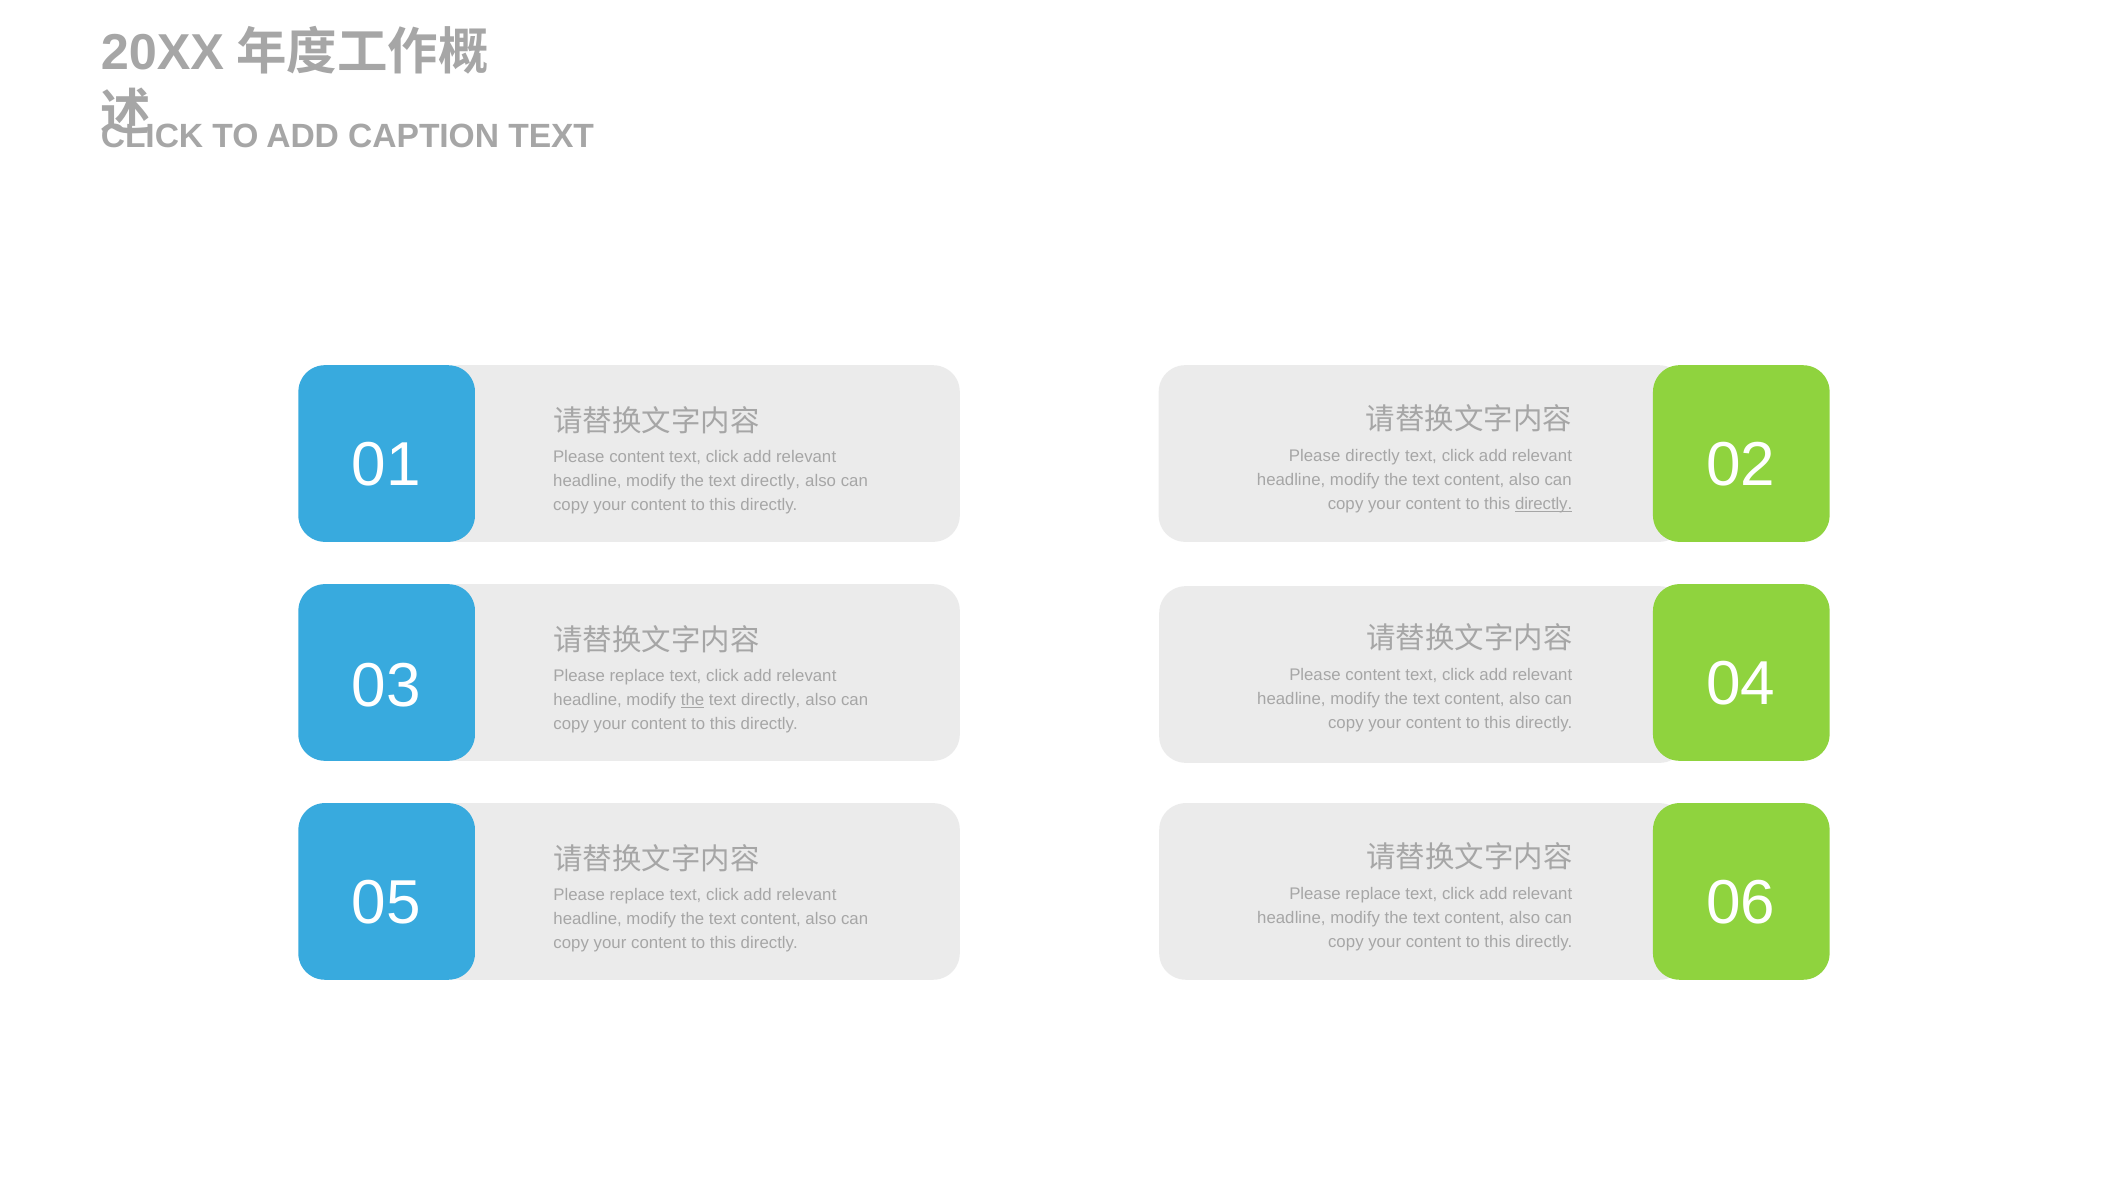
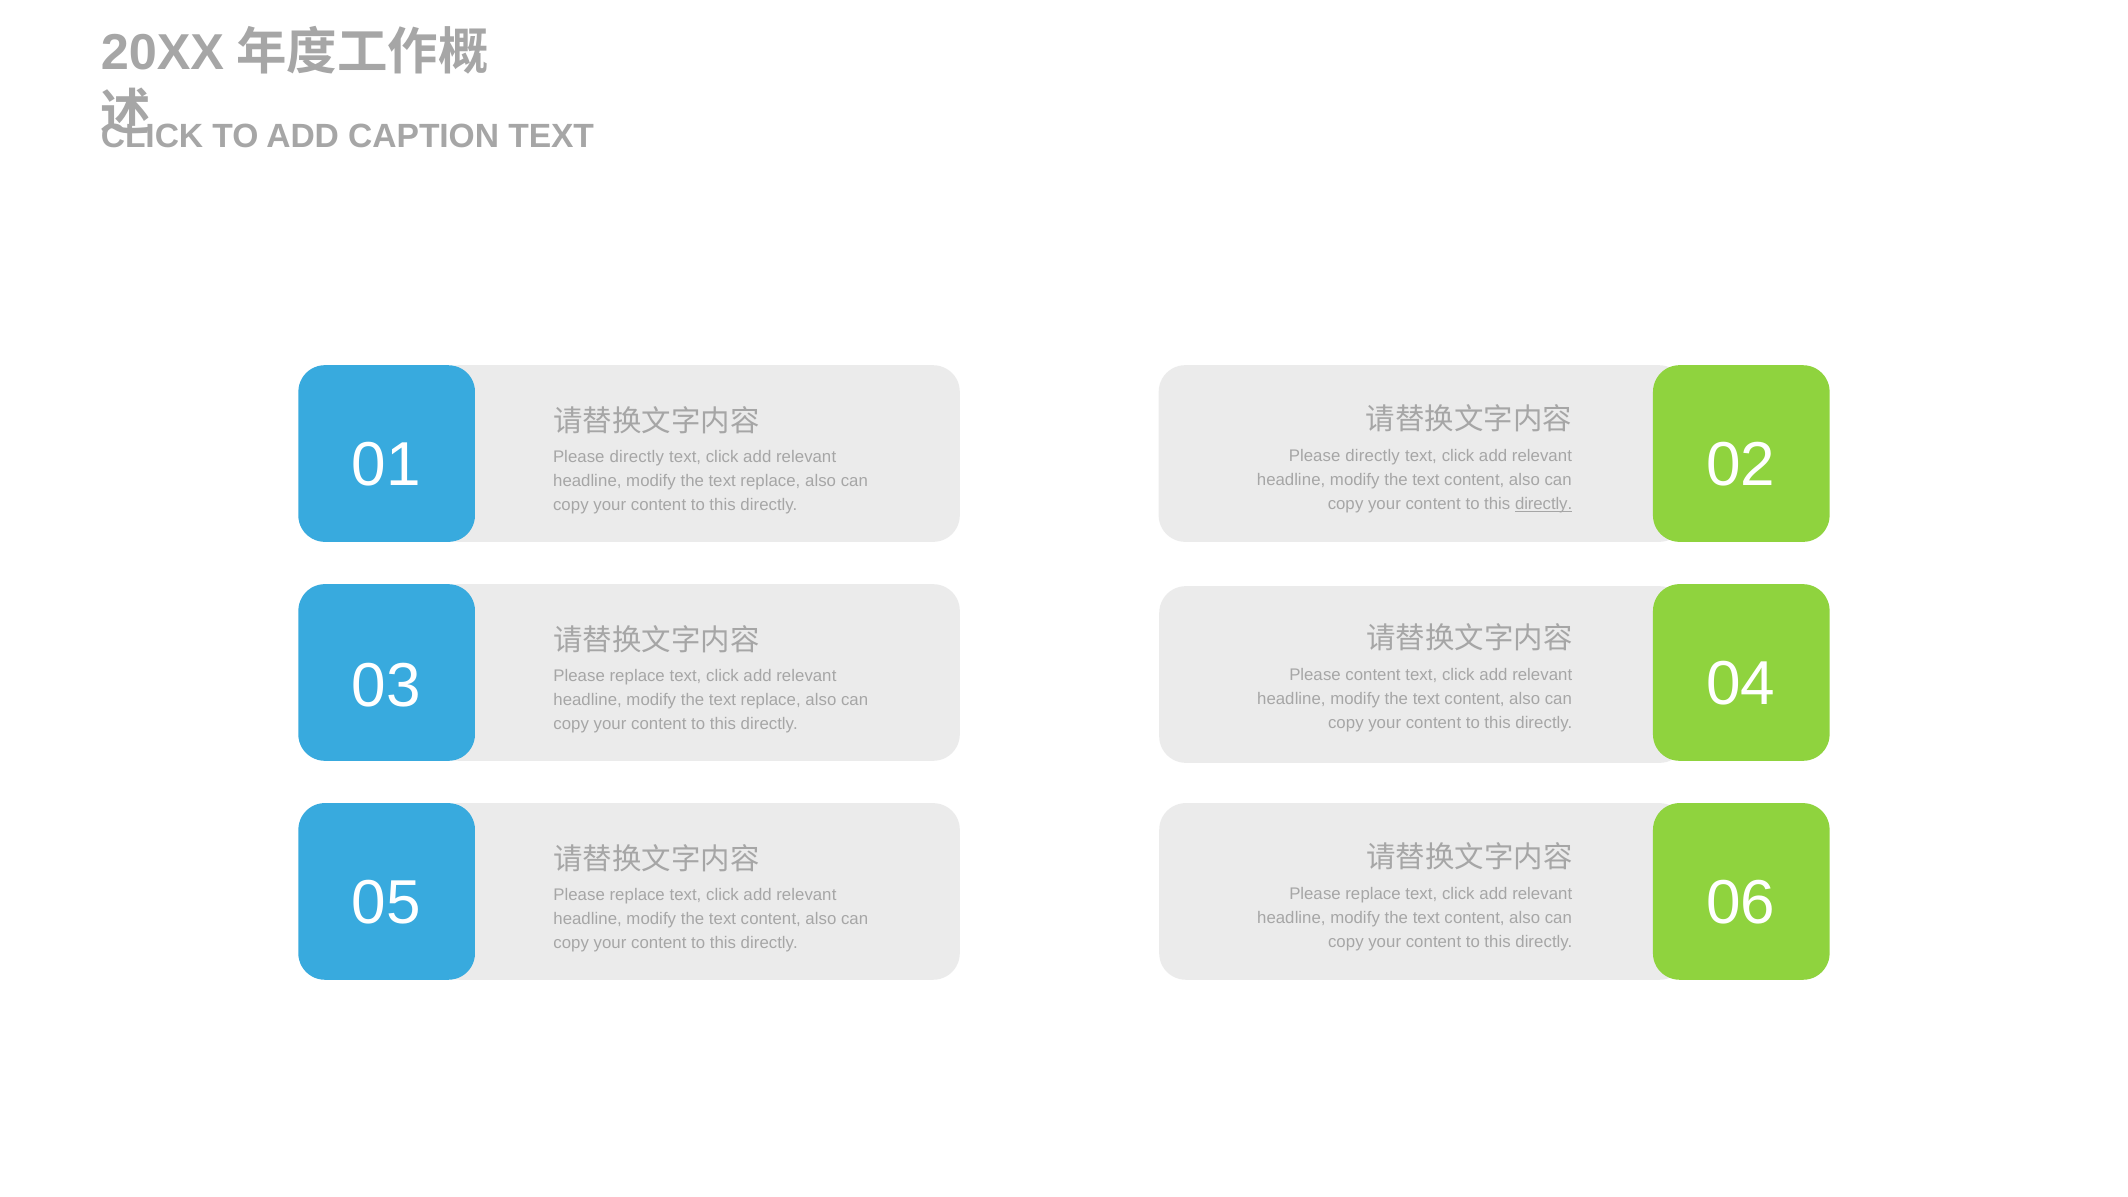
content: content -> directly (637, 457)
directly: directly -> replace (770, 481)
the underline: present -> none (693, 700)
directly: directly -> replace (771, 700)
